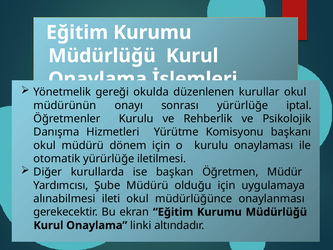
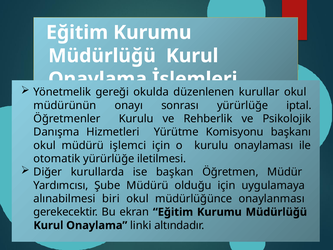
dönem: dönem -> işlemci (128, 145)
ileti: ileti -> biri (111, 199)
